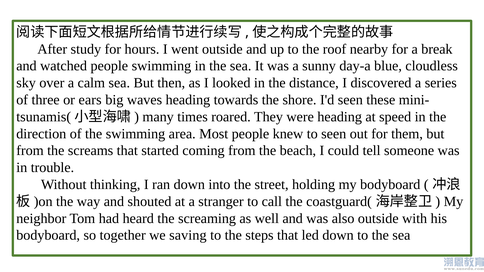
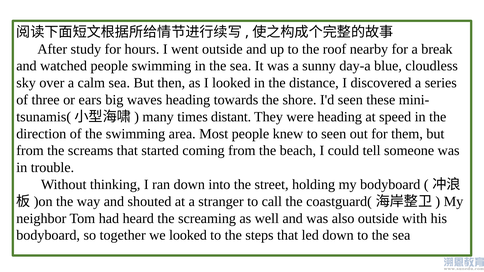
roared: roared -> distant (231, 117)
we saving: saving -> looked (188, 236)
